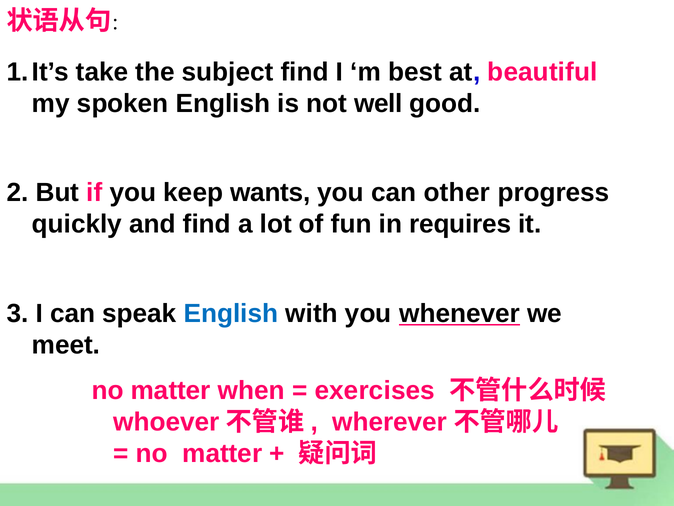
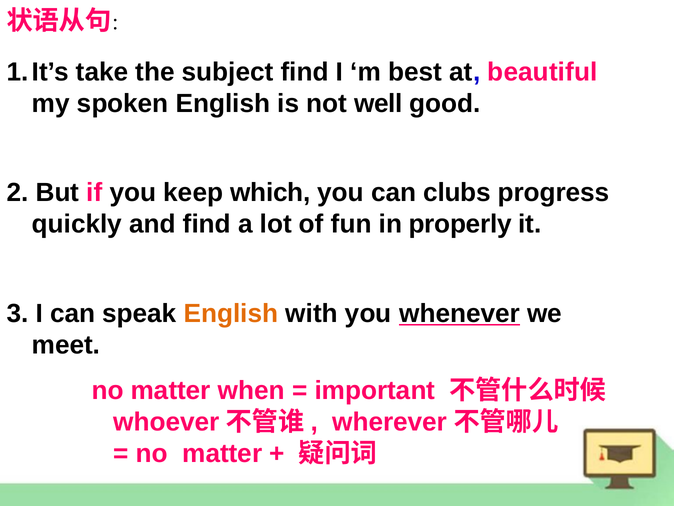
wants: wants -> which (270, 193)
other: other -> clubs (457, 193)
requires: requires -> properly (460, 224)
English colour: blue -> orange (231, 313)
exercises: exercises -> important (375, 390)
